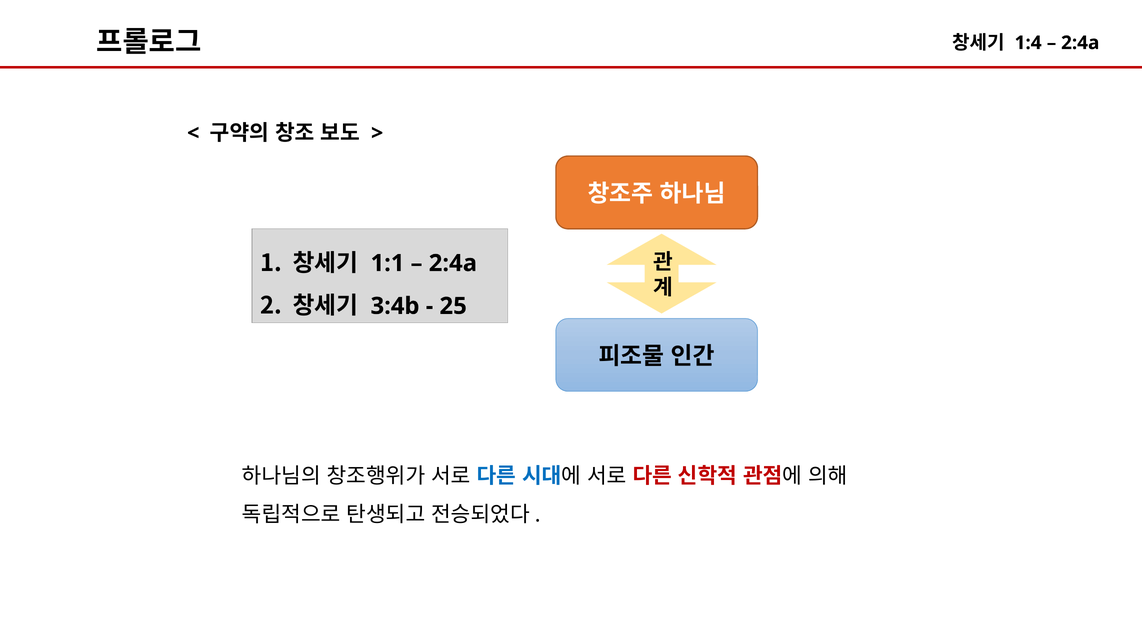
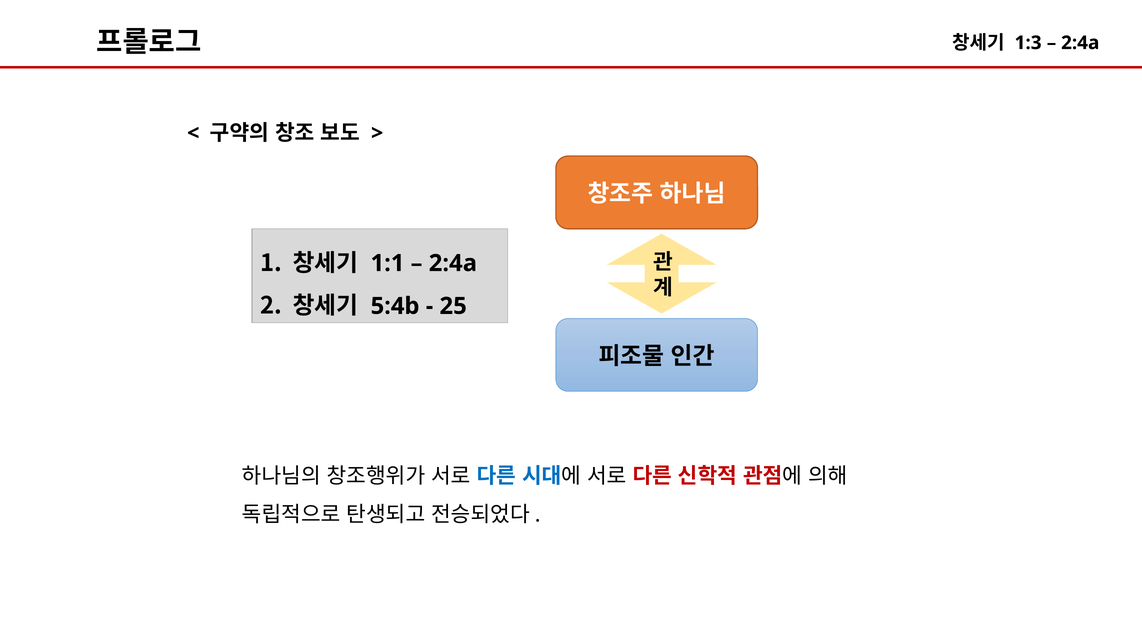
1:4: 1:4 -> 1:3 (1028, 43)
3:4b: 3:4b -> 5:4b (395, 306)
